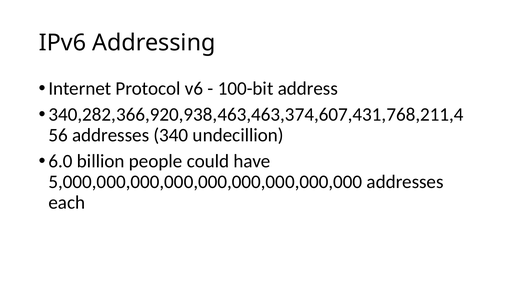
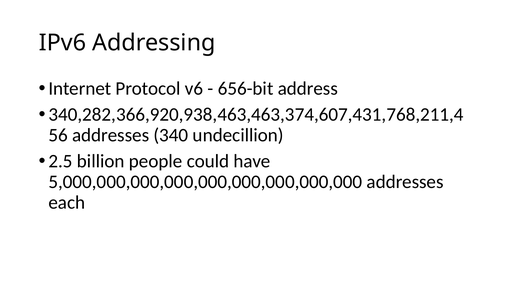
100-bit: 100-bit -> 656-bit (246, 88)
6.0: 6.0 -> 2.5 (61, 161)
